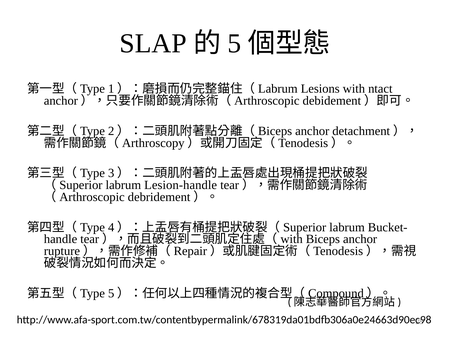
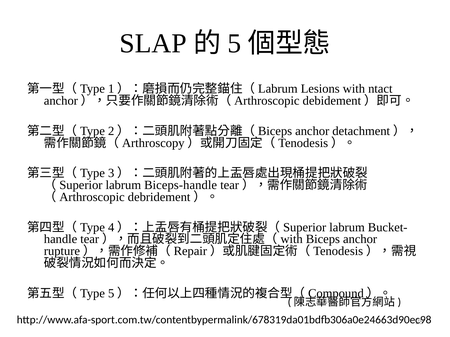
Lesion-handle: Lesion-handle -> Biceps-handle (181, 185)
